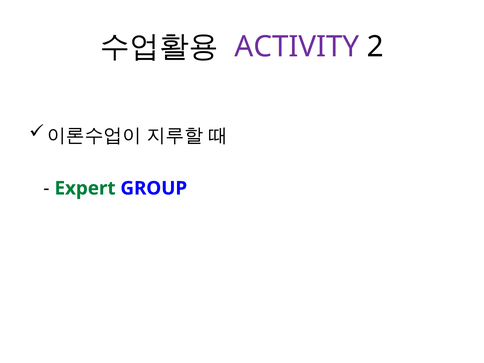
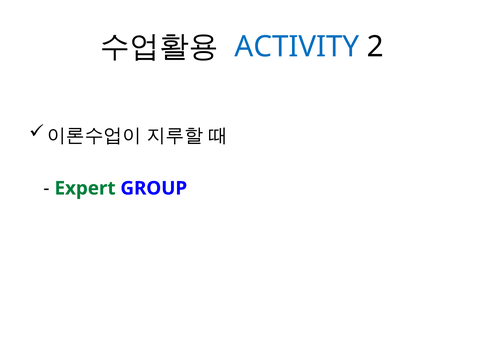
ACTIVITY colour: purple -> blue (297, 47)
